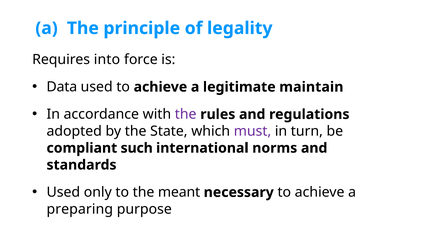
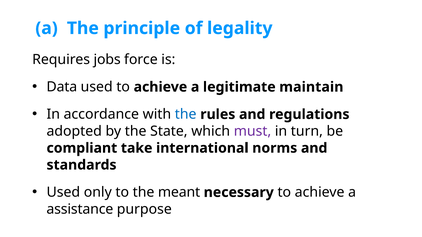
into: into -> jobs (107, 60)
the colour: purple -> blue (186, 115)
such: such -> take (137, 148)
preparing: preparing -> assistance (80, 209)
